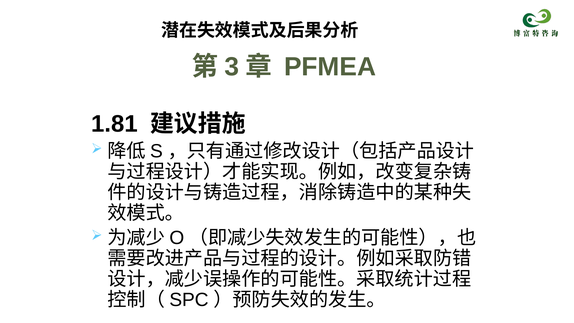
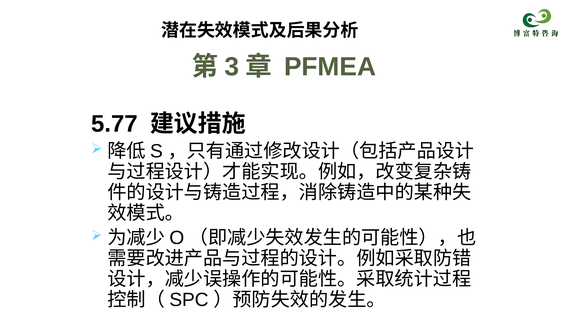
1.81: 1.81 -> 5.77 (114, 124)
